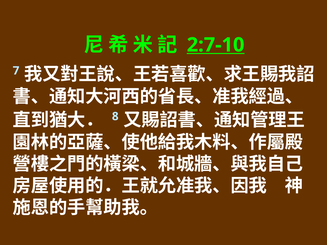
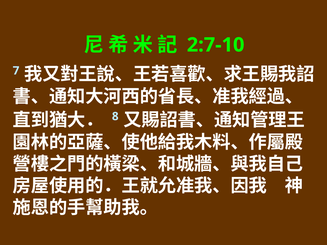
2:7-10 underline: present -> none (216, 45)
